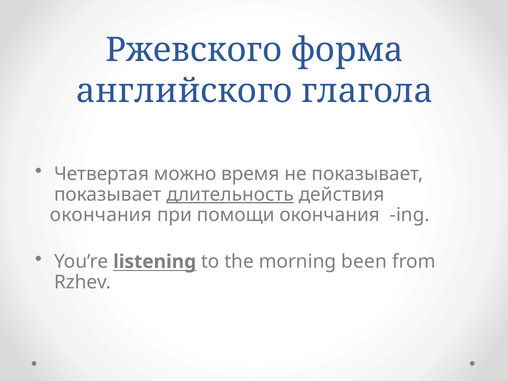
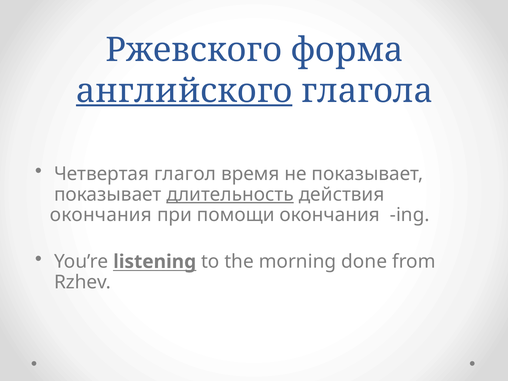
английского underline: none -> present (184, 91)
можно: можно -> глагол (185, 174)
been: been -> done (364, 262)
